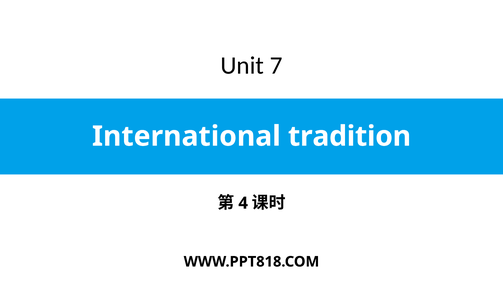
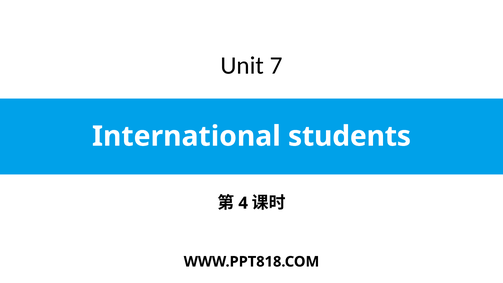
tradition: tradition -> students (349, 136)
